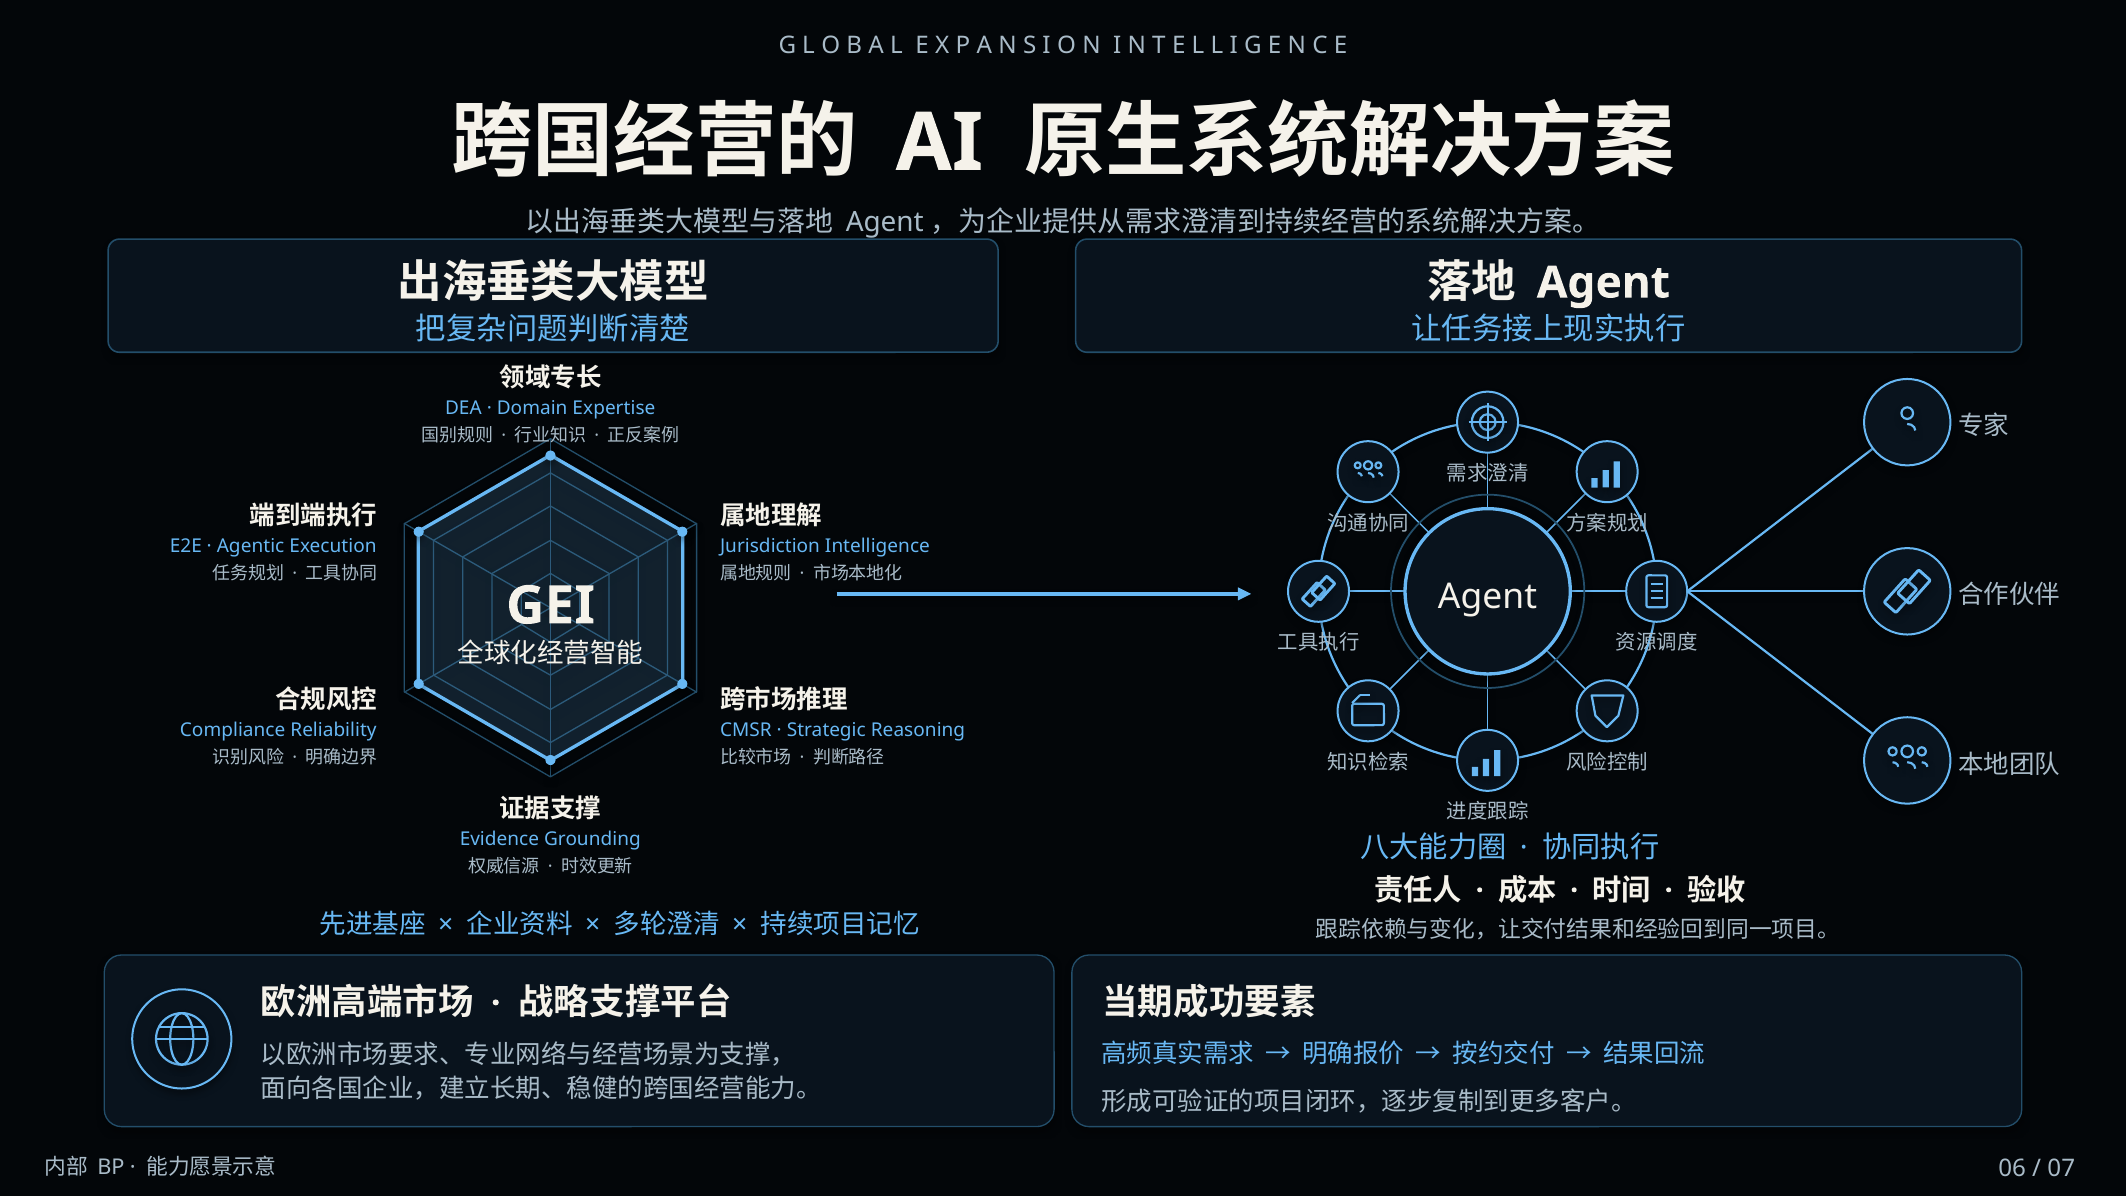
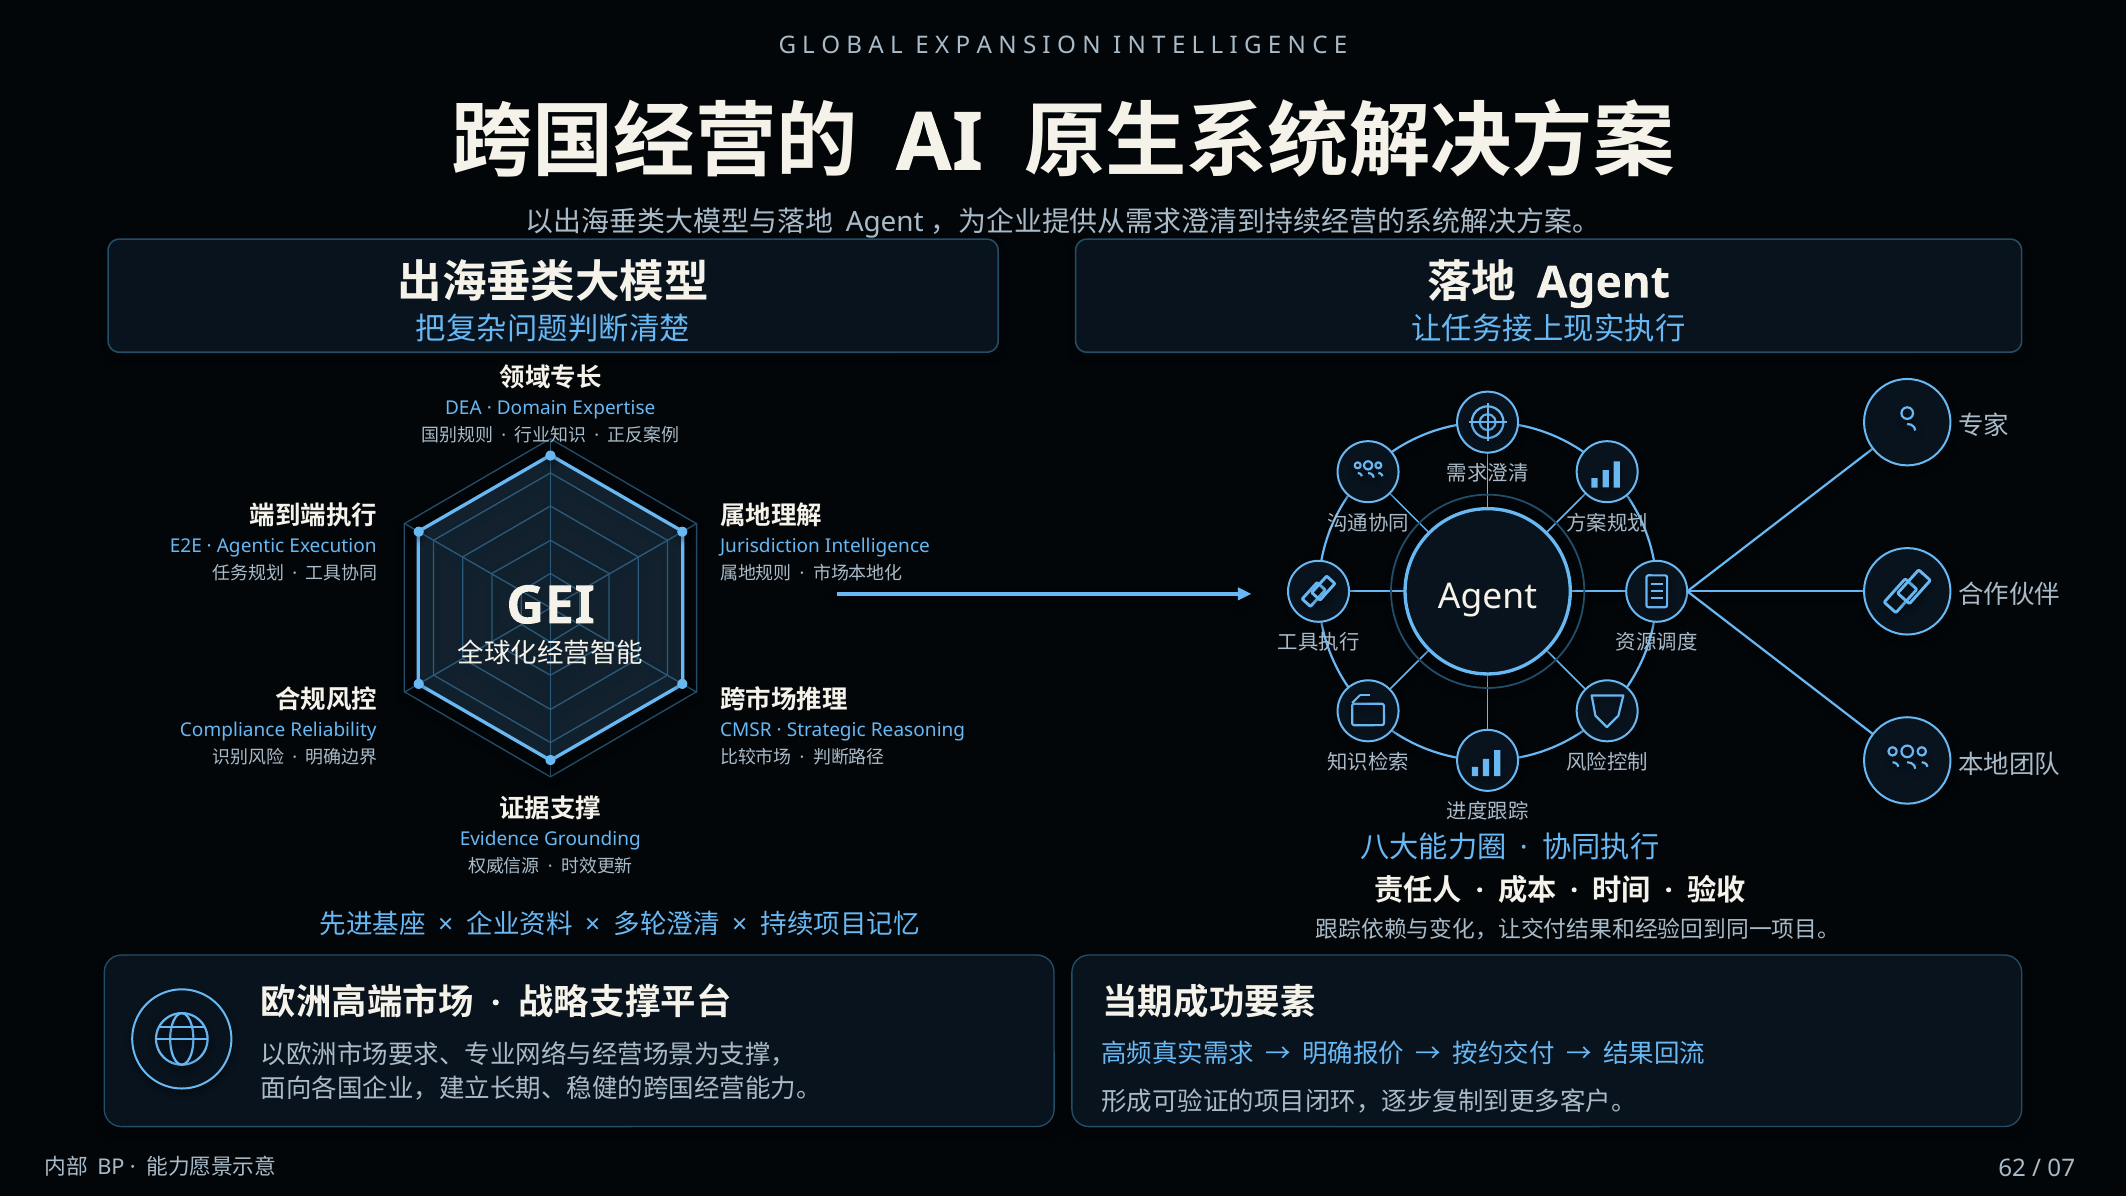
06: 06 -> 62 (2012, 1168)
